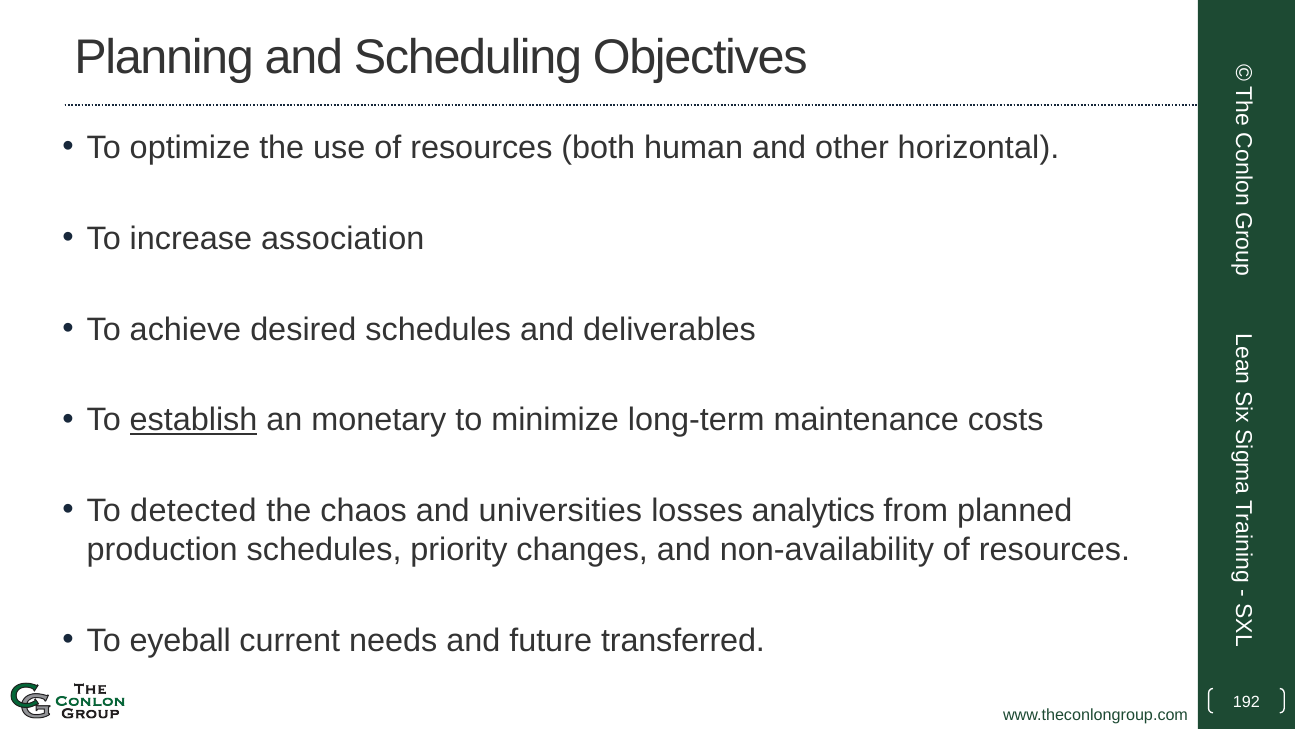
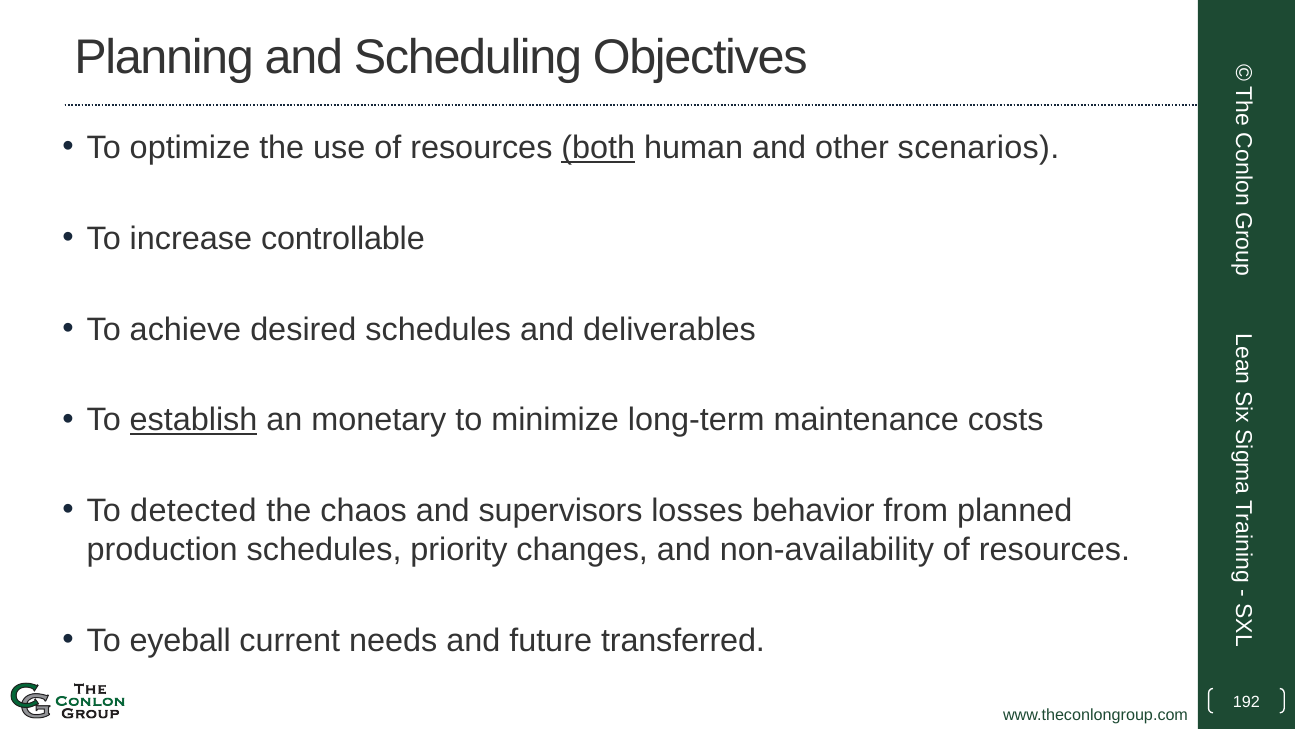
both underline: none -> present (598, 148)
horizontal: horizontal -> scenarios (979, 148)
association: association -> controllable (343, 239)
universities: universities -> supervisors (561, 510)
analytics: analytics -> behavior (813, 510)
